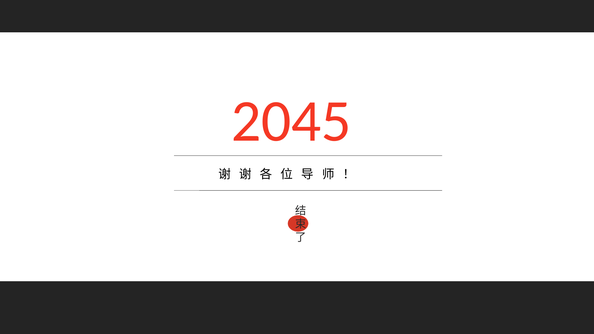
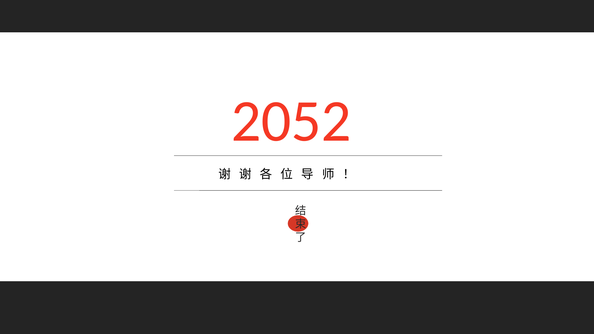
2045: 2045 -> 2052 (291, 121)
